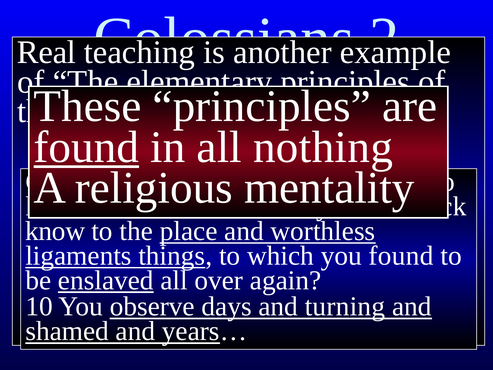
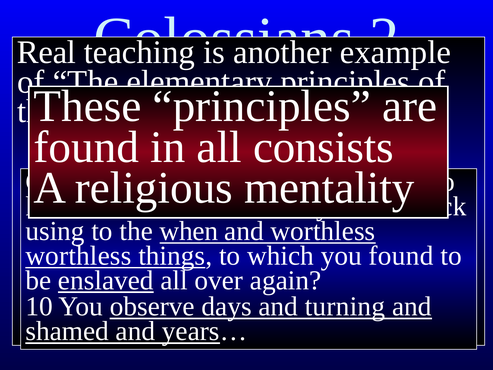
found underline: present -> none (86, 147)
nothing: nothing -> consists (323, 147)
know: know -> using (55, 231)
place: place -> when (189, 231)
ligaments: ligaments -> worthless (78, 255)
